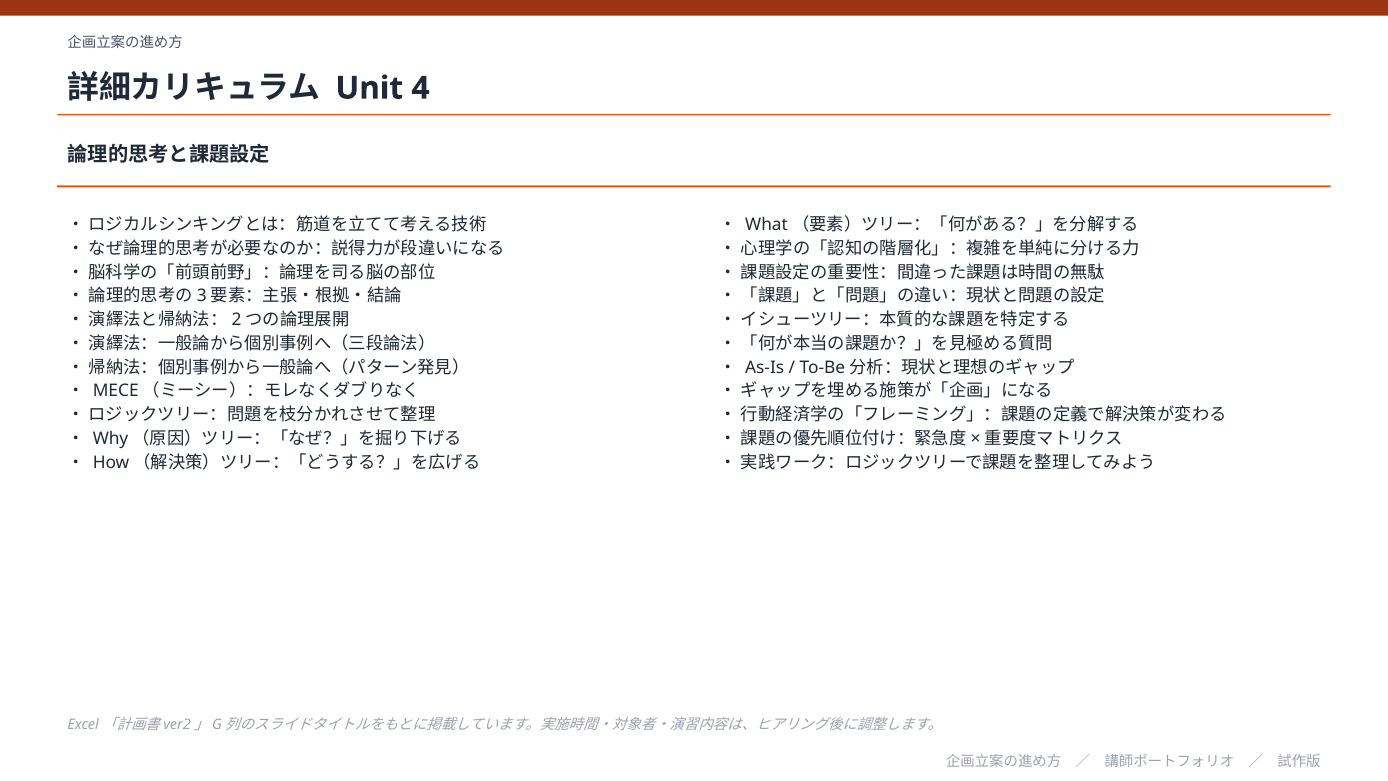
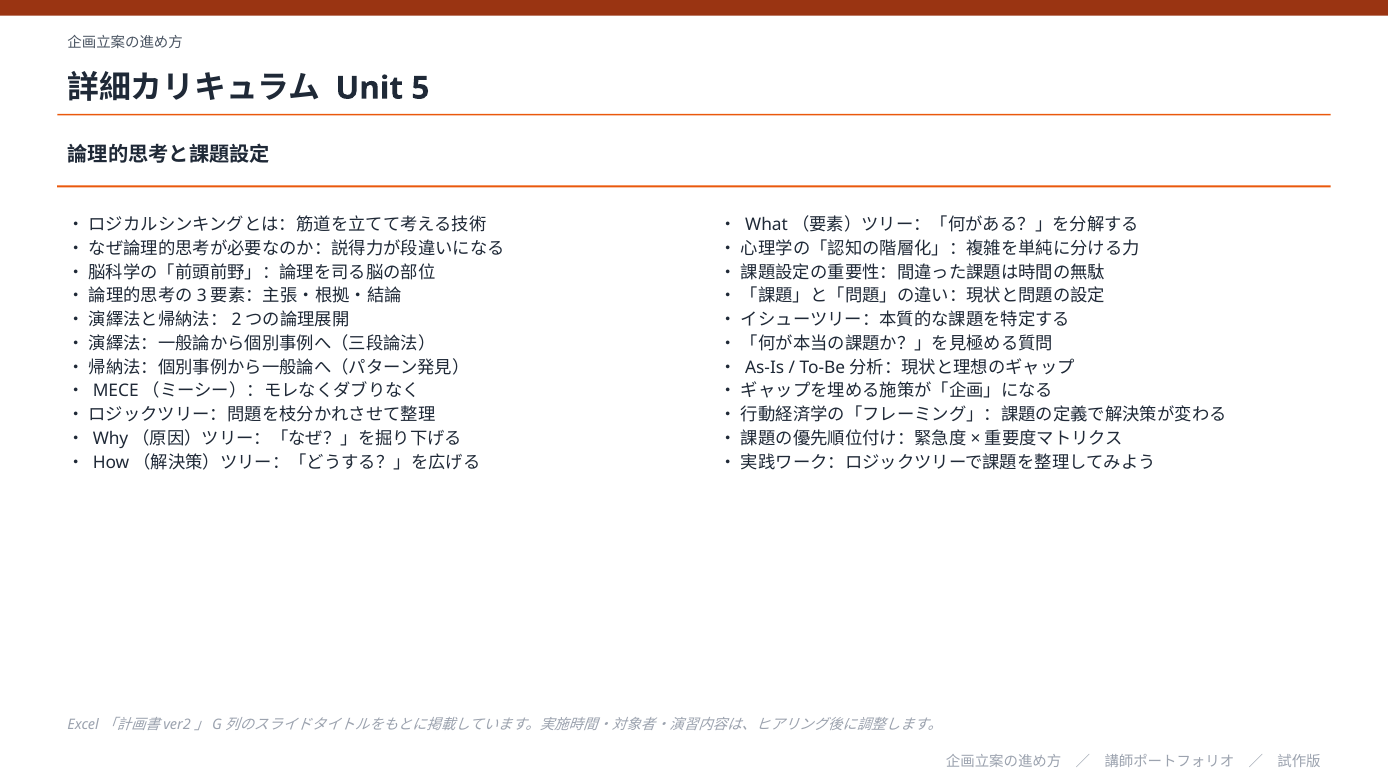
4: 4 -> 5 (420, 88)
